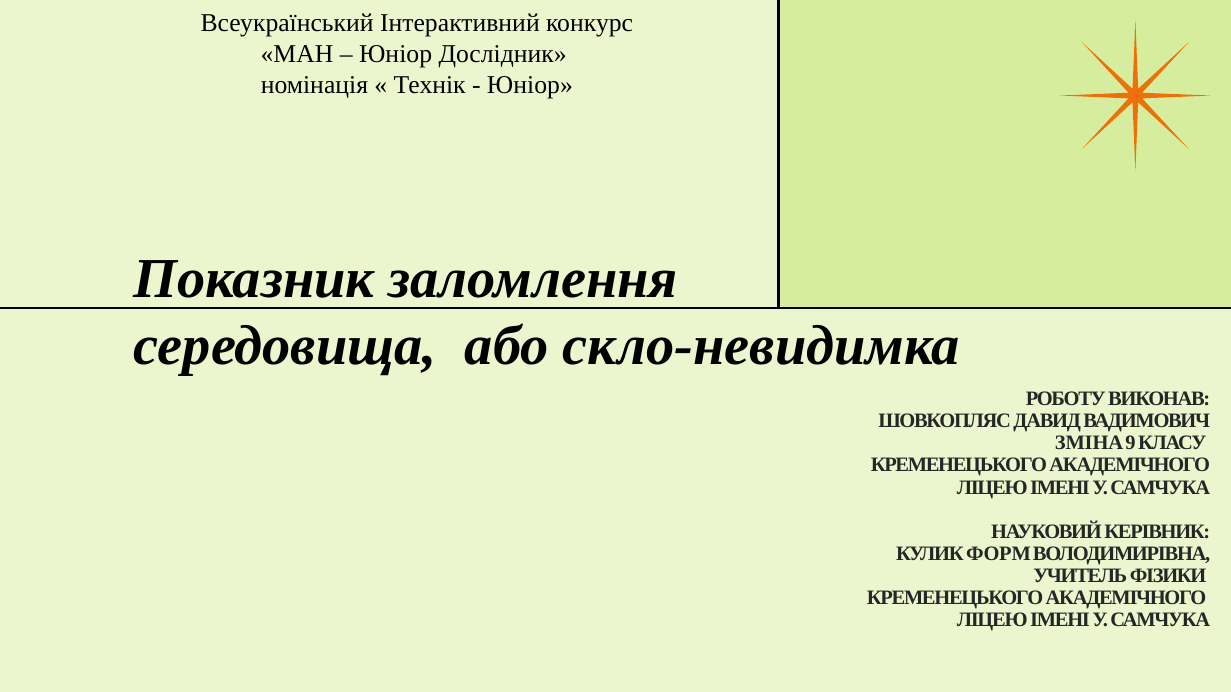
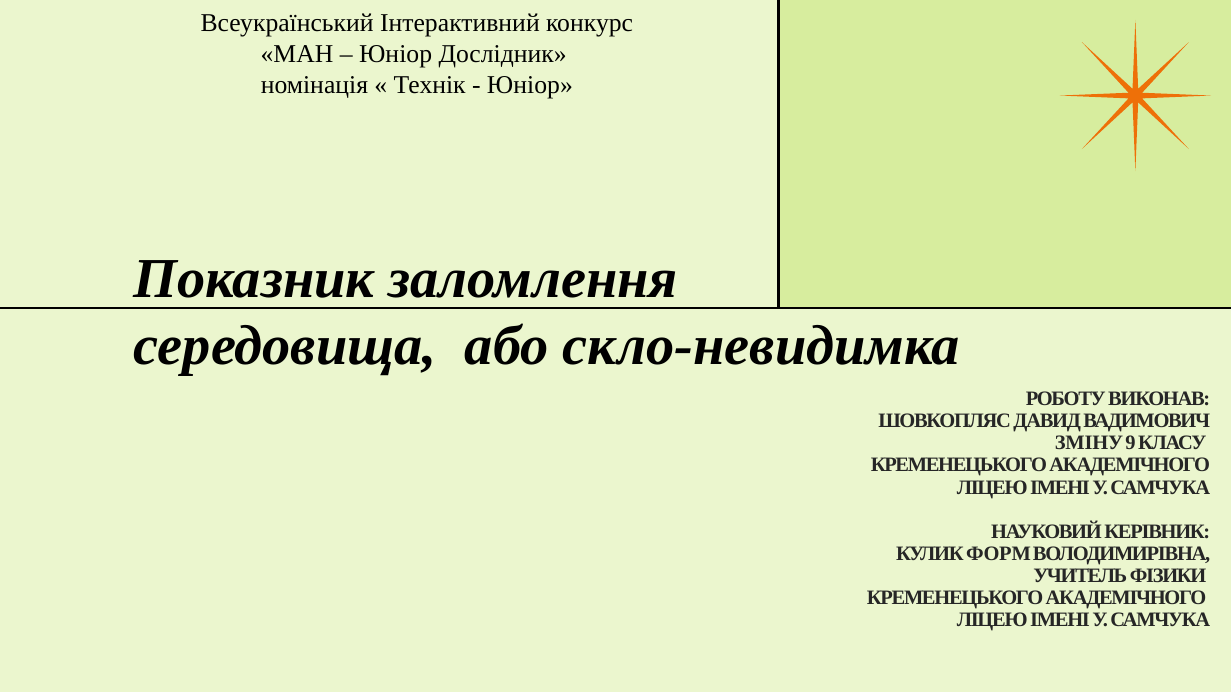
ЗМІНА: ЗМІНА -> ЗМІНУ (1089, 443)
